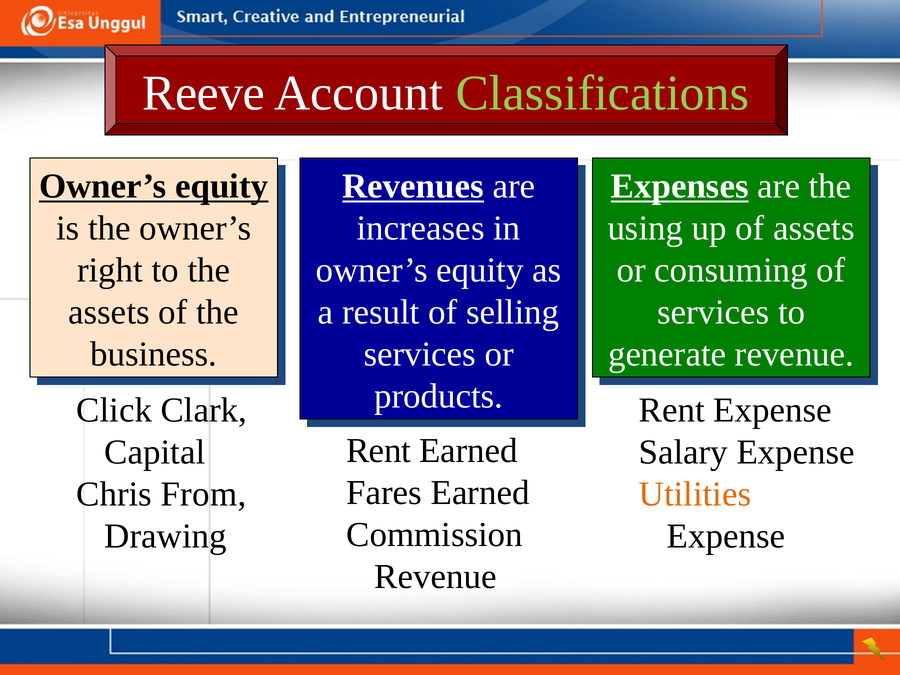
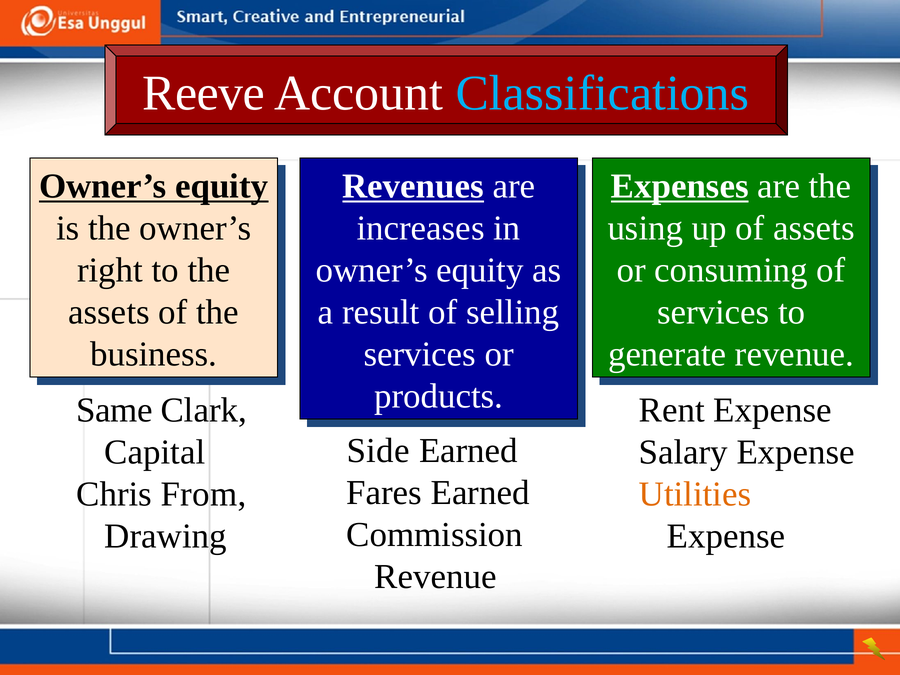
Classifications colour: light green -> light blue (602, 93)
Click: Click -> Same (114, 410)
Rent: Rent -> Side (378, 451)
